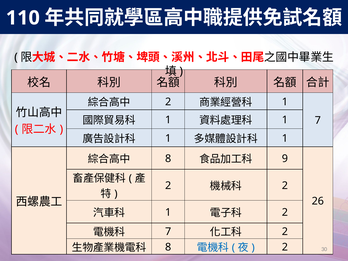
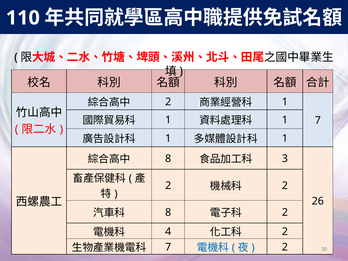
9: 9 -> 3 (285, 159)
1: 1 -> 8 (168, 212)
7: 7 -> 4 (168, 232)
8: 8 -> 7 (168, 247)
